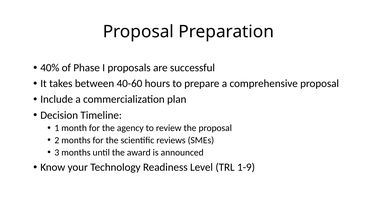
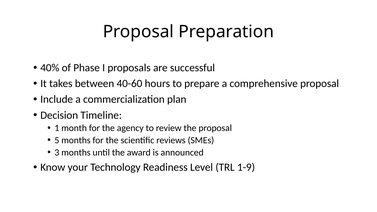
2: 2 -> 5 (57, 140)
